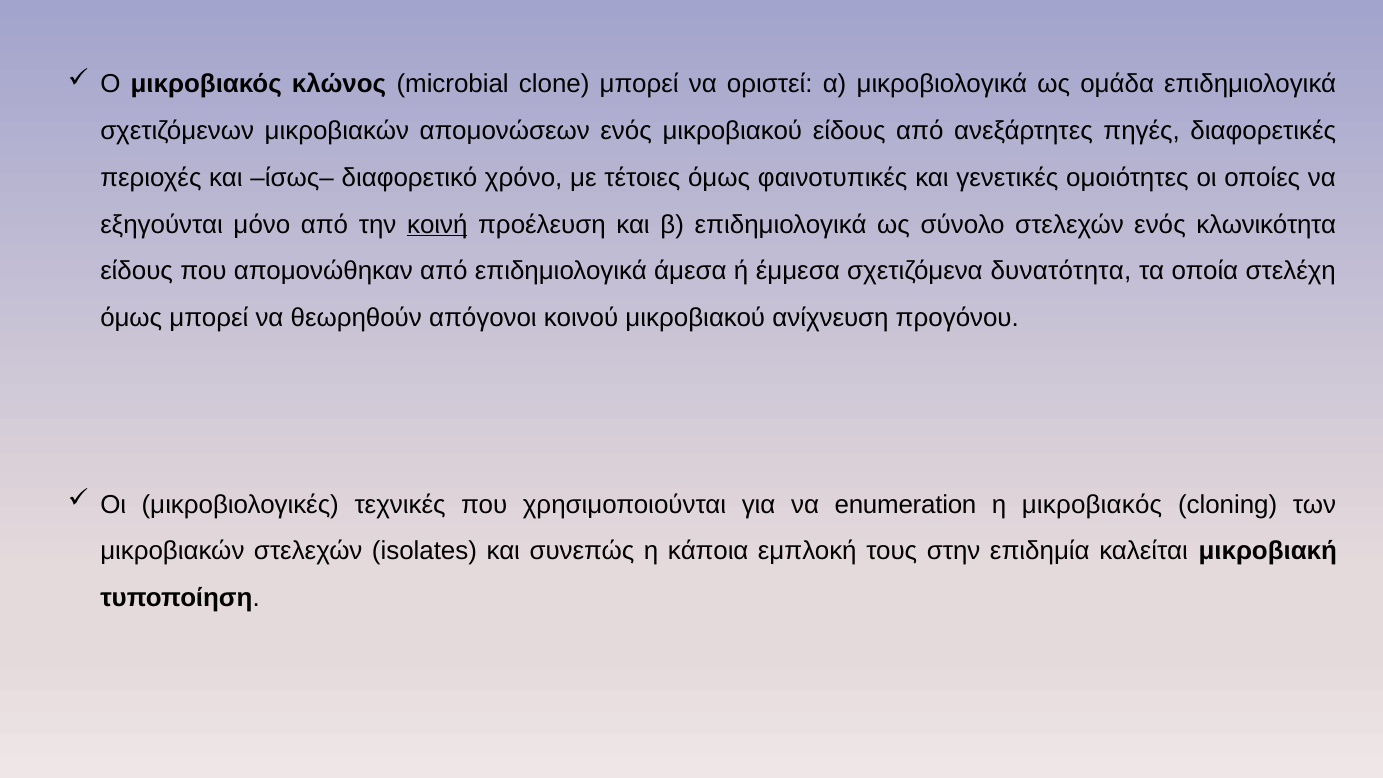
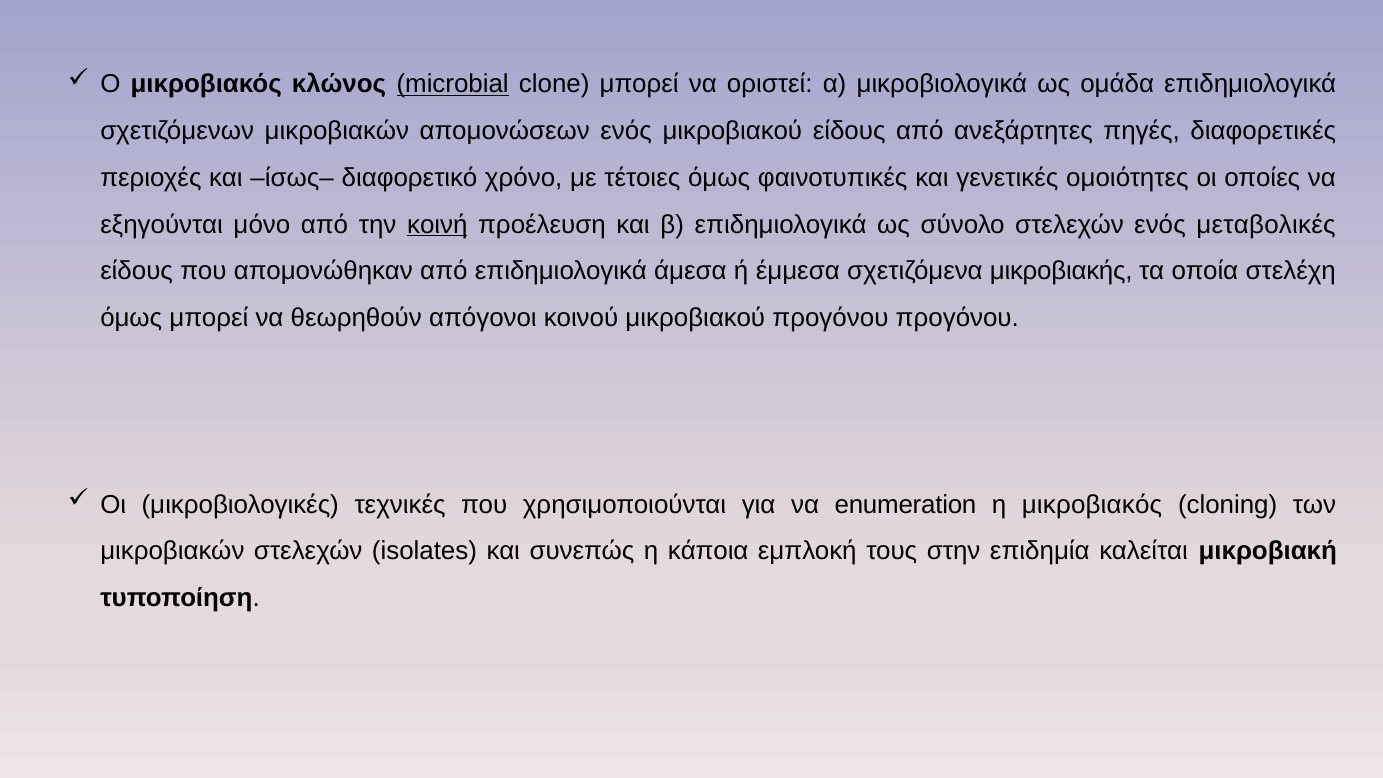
microbial underline: none -> present (453, 84)
κλωνικότητα: κλωνικότητα -> μεταβολικές (1266, 224)
δυνατότητα: δυνατότητα -> μικροβιακής (1061, 271)
μικροβιακού ανίχνευση: ανίχνευση -> προγόνου (830, 318)
